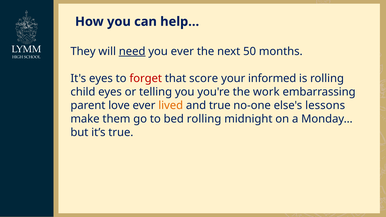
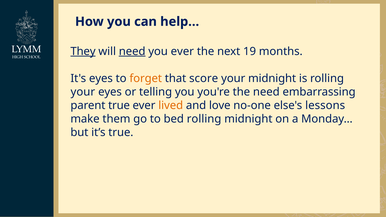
They underline: none -> present (83, 51)
50: 50 -> 19 (250, 51)
forget colour: red -> orange (146, 78)
your informed: informed -> midnight (272, 78)
child: child -> your (83, 92)
the work: work -> need (266, 92)
parent love: love -> true (119, 105)
and true: true -> love (220, 105)
